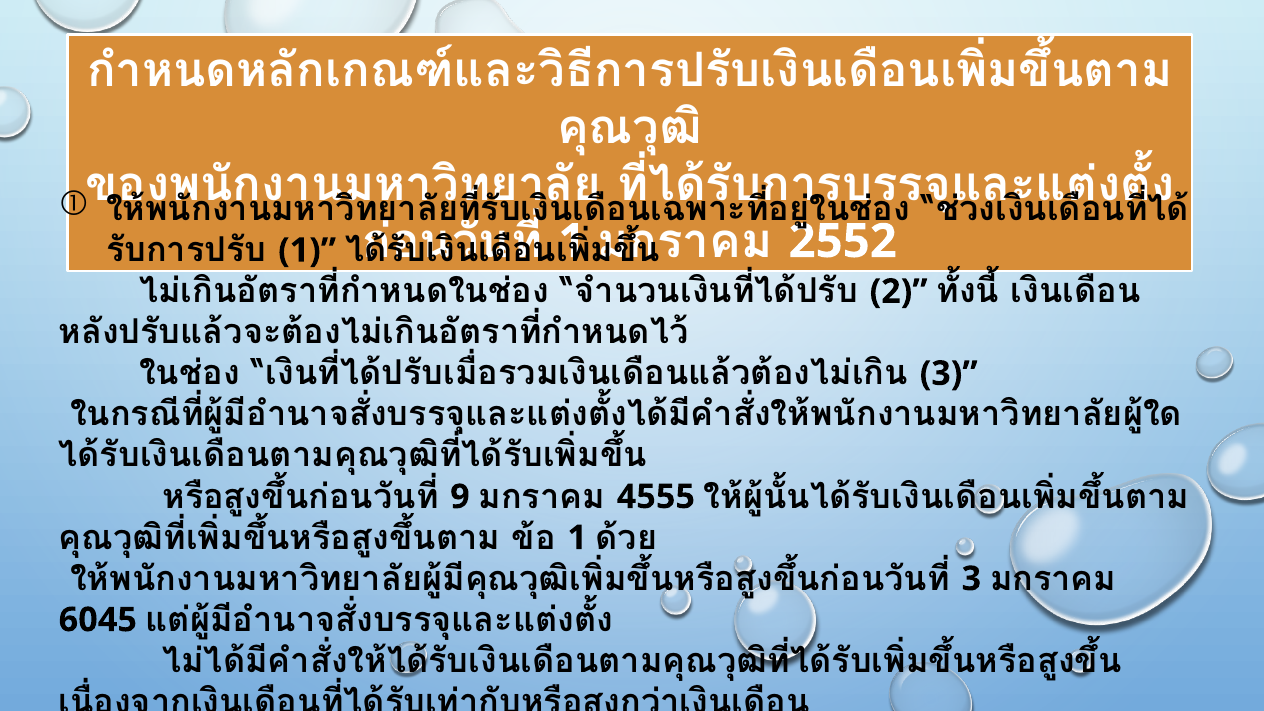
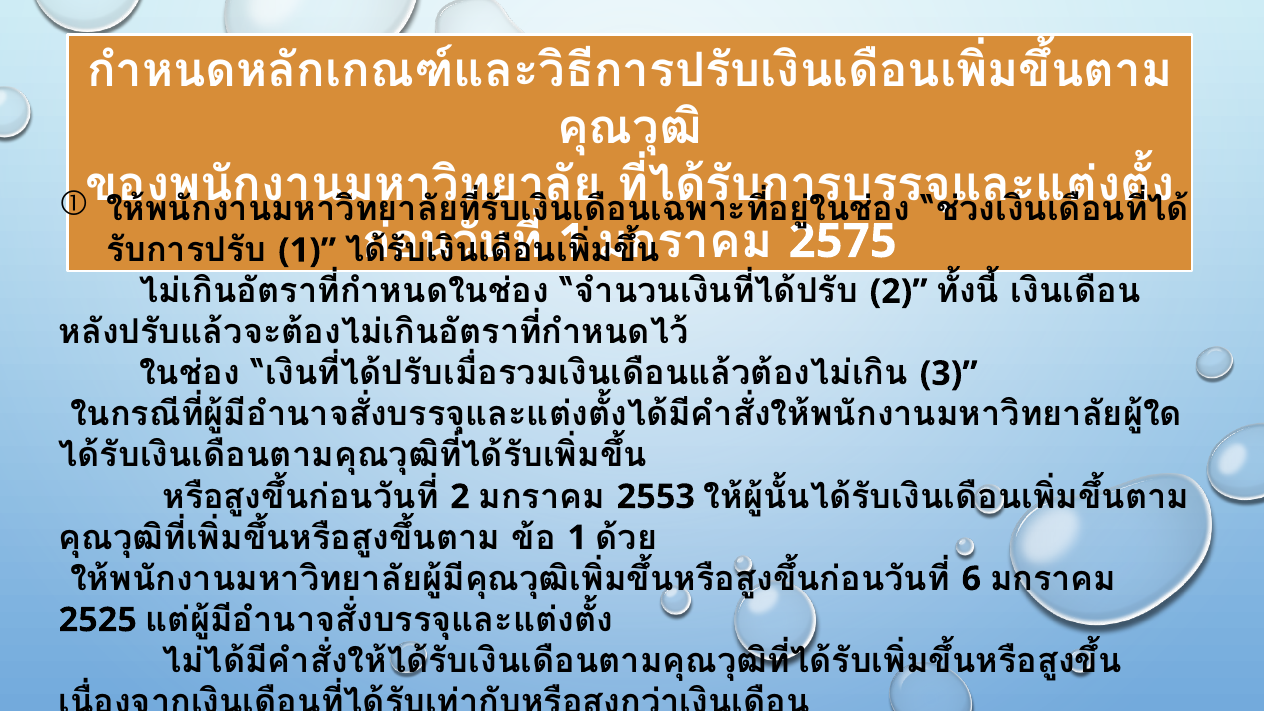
2552: 2552 -> 2575 (843, 241)
9: 9 -> 2 (460, 497)
4555: 4555 -> 2553 (656, 497)
3: 3 -> 6 (971, 579)
6045: 6045 -> 2525 (98, 620)
